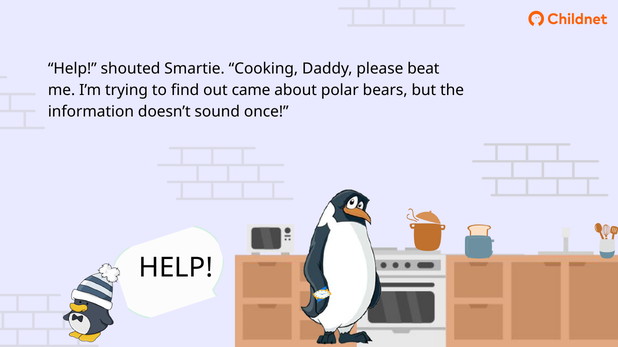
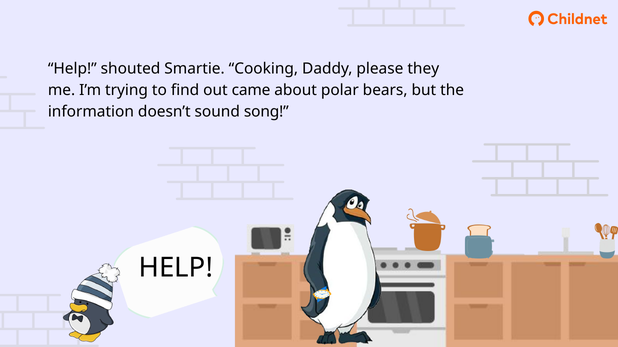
beat: beat -> they (423, 69)
once: once -> song (266, 112)
